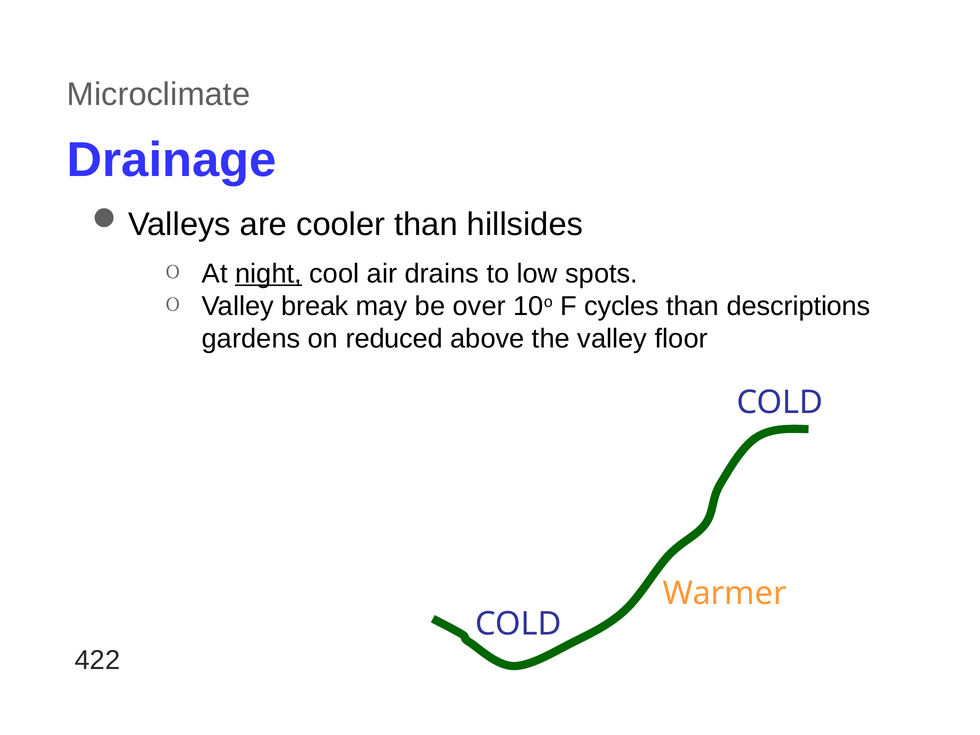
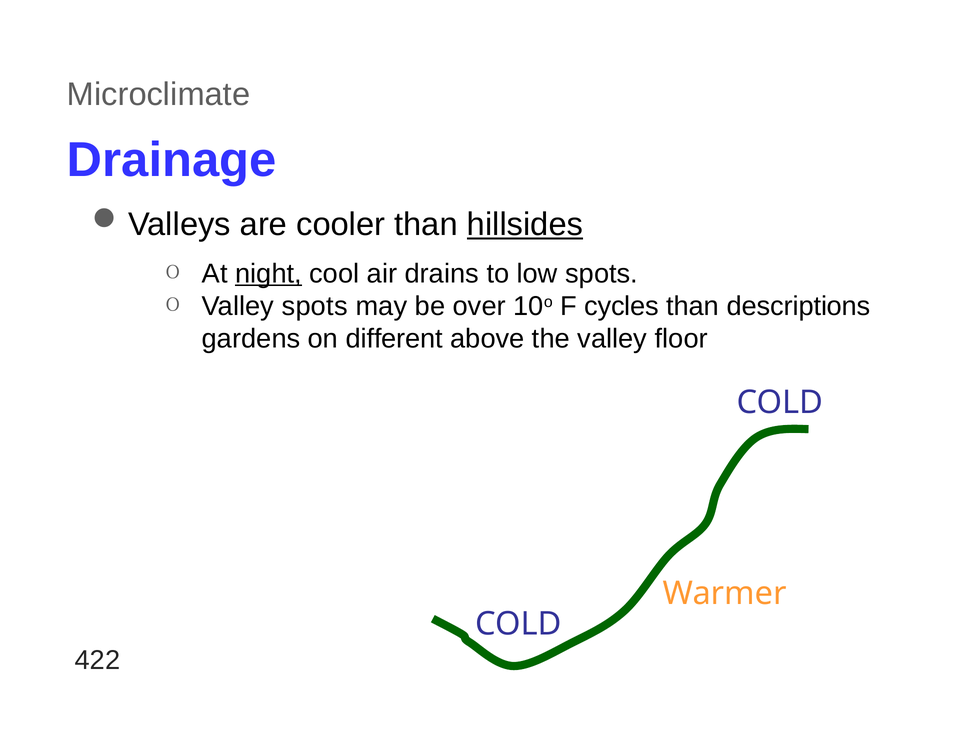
hillsides underline: none -> present (525, 224)
Valley break: break -> spots (315, 306)
reduced: reduced -> different (394, 339)
